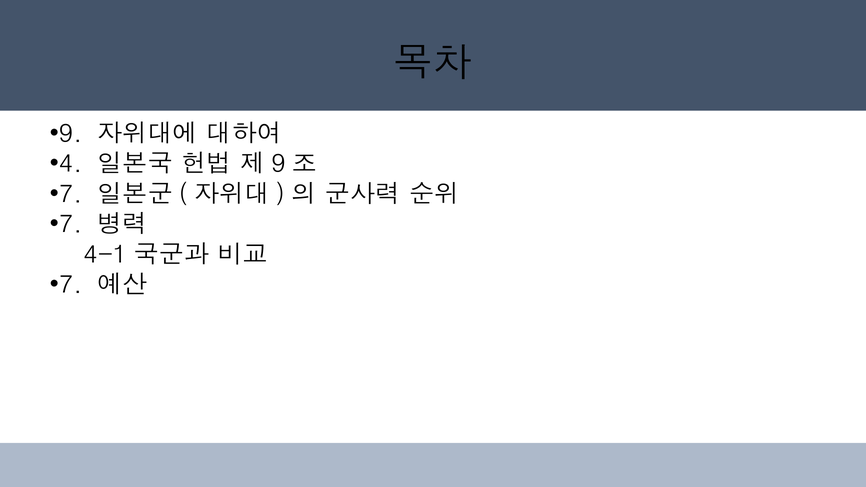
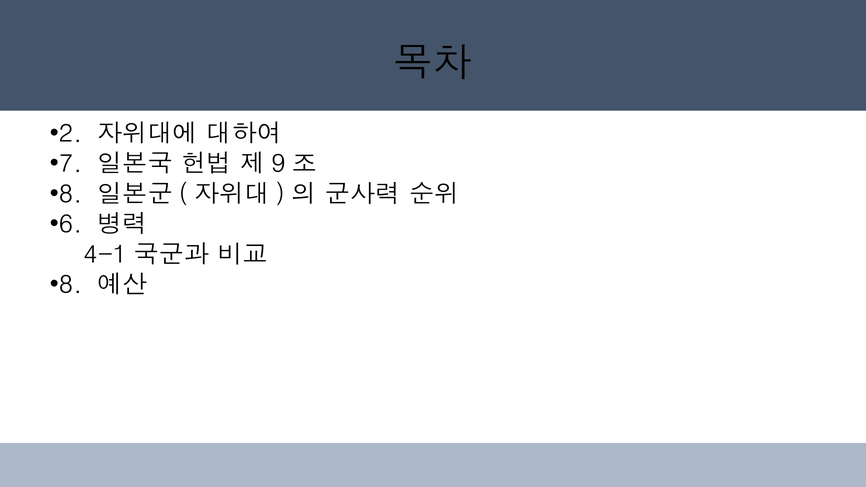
9: 9 -> 2 (71, 134)
4: 4 -> 7 (71, 164)
7: 7 -> 8 (71, 194)
7: 7 -> 6 (71, 225)
7: 7 -> 8 (71, 285)
